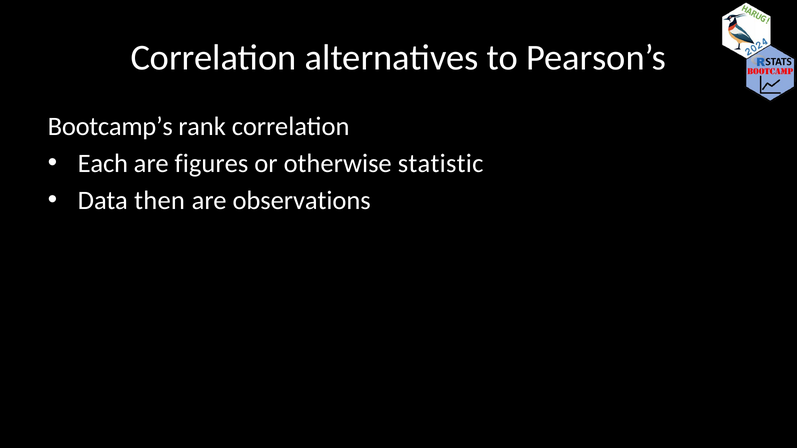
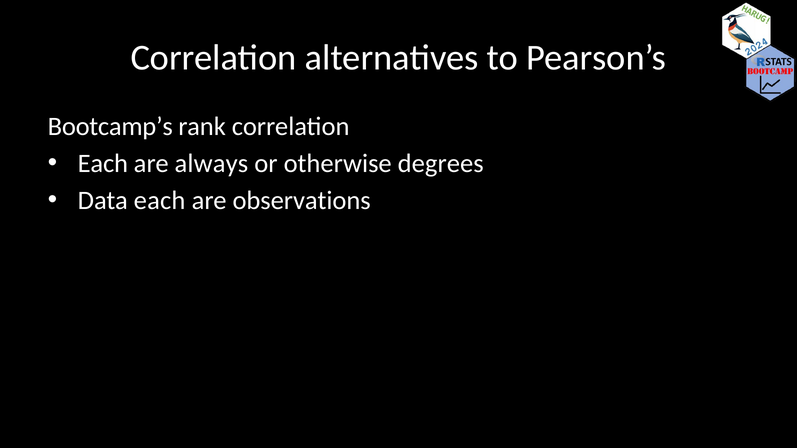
figures: figures -> always (211, 164)
statistic: statistic -> degrees (441, 164)
Data then: then -> each (160, 201)
